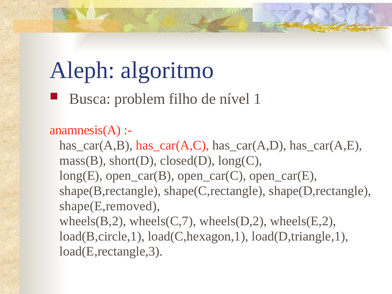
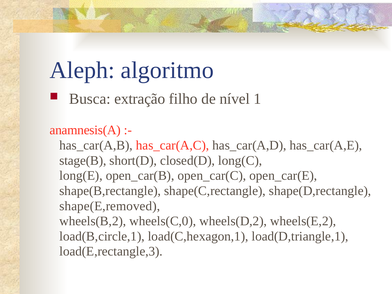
problem: problem -> extração (140, 99)
mass(B: mass(B -> stage(B (83, 160)
wheels(C,7: wheels(C,7 -> wheels(C,0 (163, 221)
